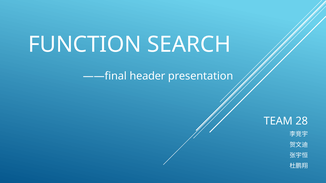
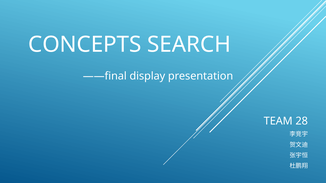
FUNCTION: FUNCTION -> CONCEPTS (85, 45)
header: header -> display (147, 76)
